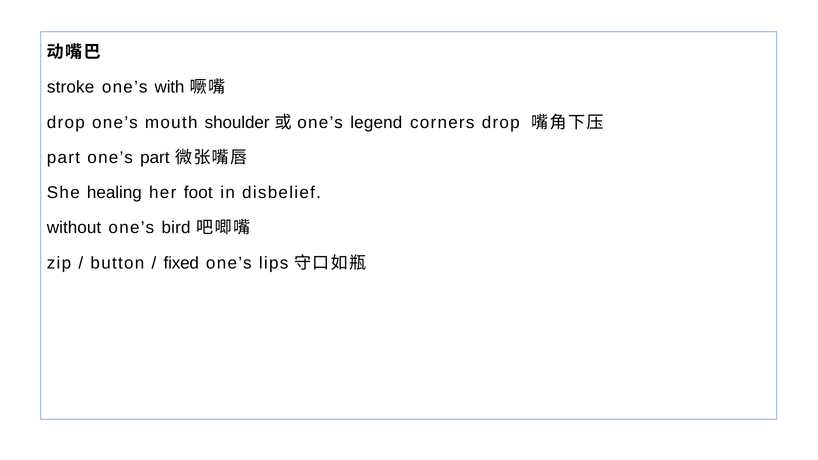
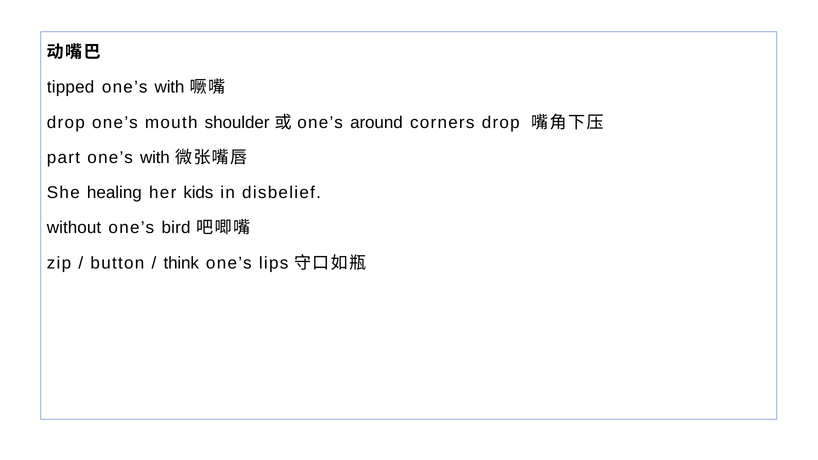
stroke: stroke -> tipped (71, 87)
legend: legend -> around (376, 123)
part one’s part: part -> with (155, 158)
foot: foot -> kids (198, 193)
fixed: fixed -> think (181, 263)
